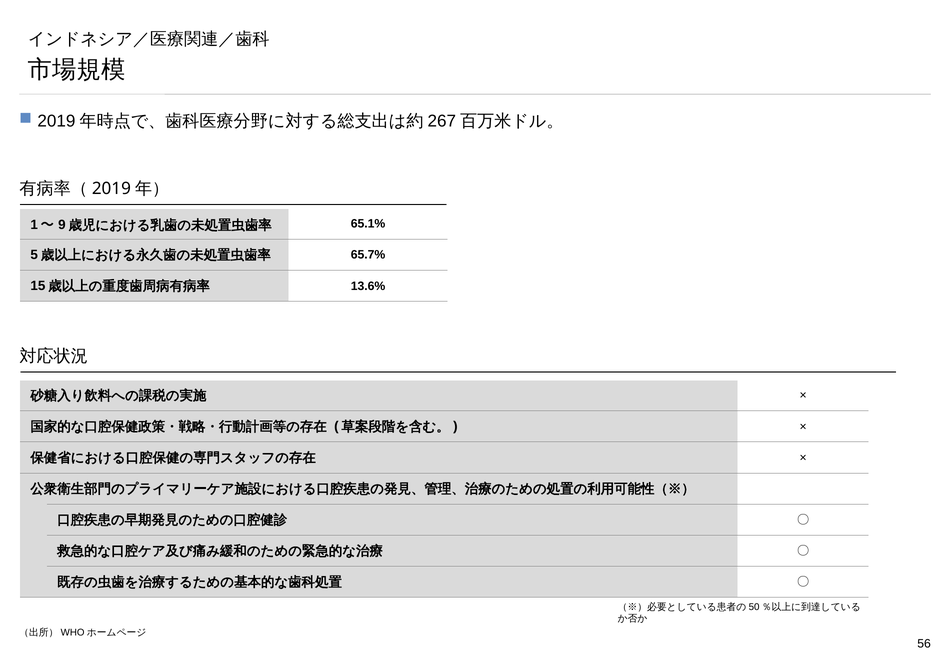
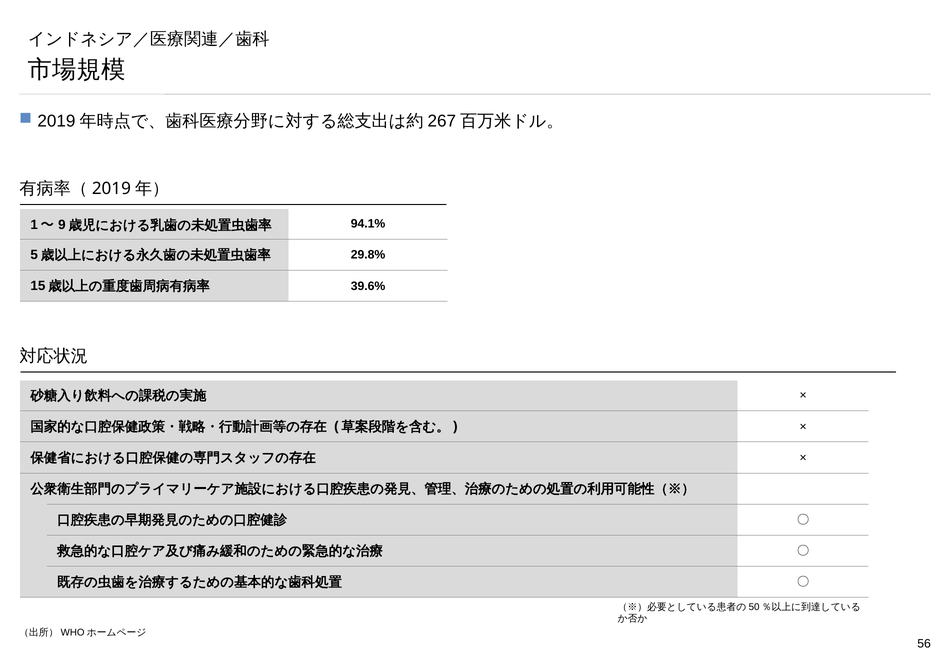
65.1%: 65.1% -> 94.1% (368, 224)
65.7%: 65.7% -> 29.8% (368, 255)
13.6%: 13.6% -> 39.6% (368, 286)
